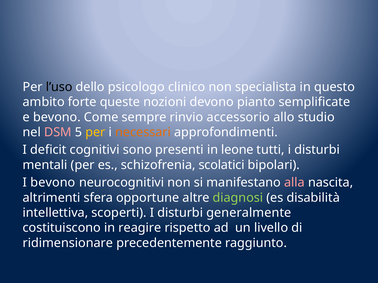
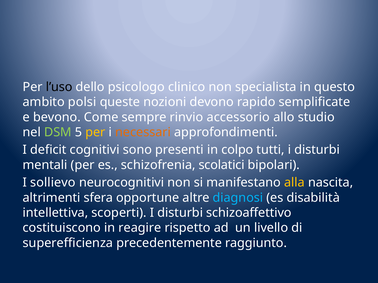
forte: forte -> polsi (82, 102)
pianto: pianto -> rapido (256, 102)
DSM colour: pink -> light green (58, 132)
leone: leone -> colpo (237, 150)
I bevono: bevono -> sollievo (53, 183)
alla colour: pink -> yellow (294, 183)
diagnosi colour: light green -> light blue (238, 198)
generalmente: generalmente -> schizoaffettivo (249, 213)
ridimensionare: ridimensionare -> superefficienza (68, 243)
